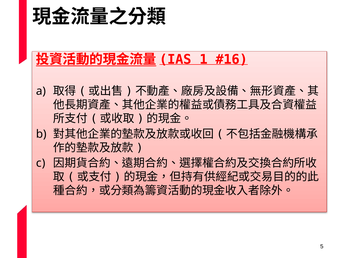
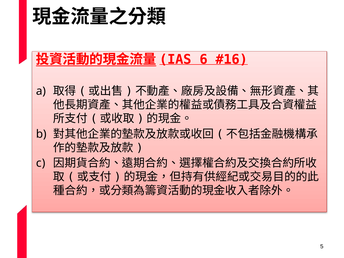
1: 1 -> 6 (204, 60)
